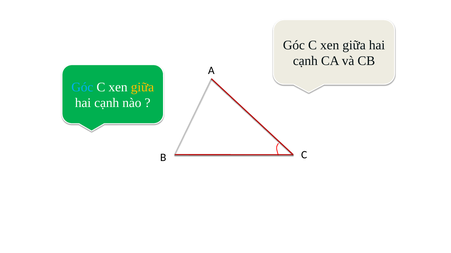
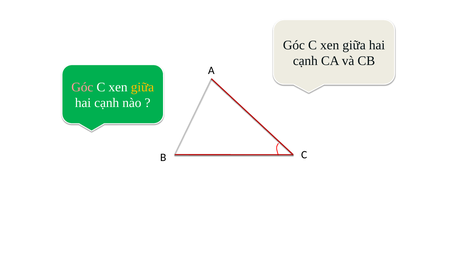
Góc colour: light blue -> pink (82, 87)
